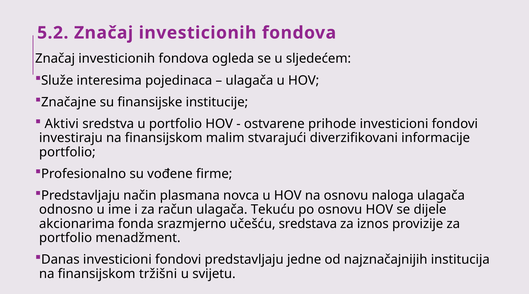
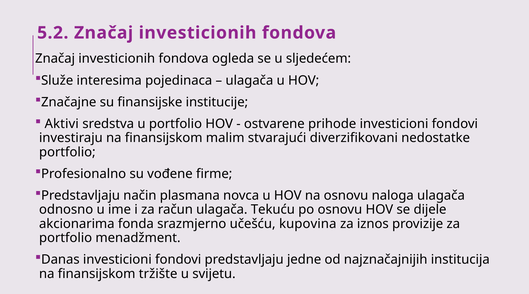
informacije: informacije -> nedostatke (436, 138)
sredstava: sredstava -> kupovina (308, 224)
tržišni: tržišni -> tržište (158, 274)
